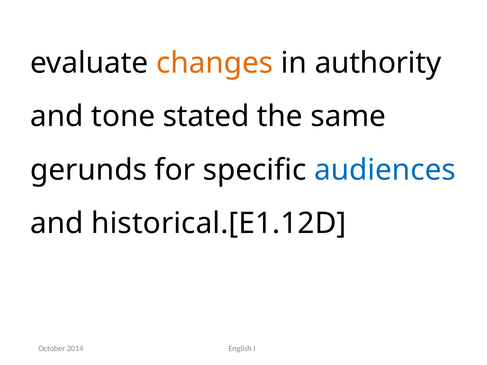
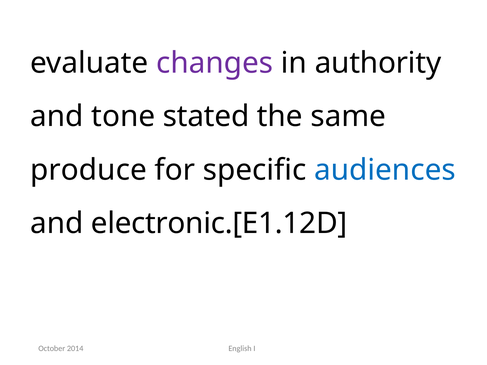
changes colour: orange -> purple (215, 63)
gerunds: gerunds -> produce (89, 170)
historical.[E1.12D: historical.[E1.12D -> electronic.[E1.12D (219, 224)
